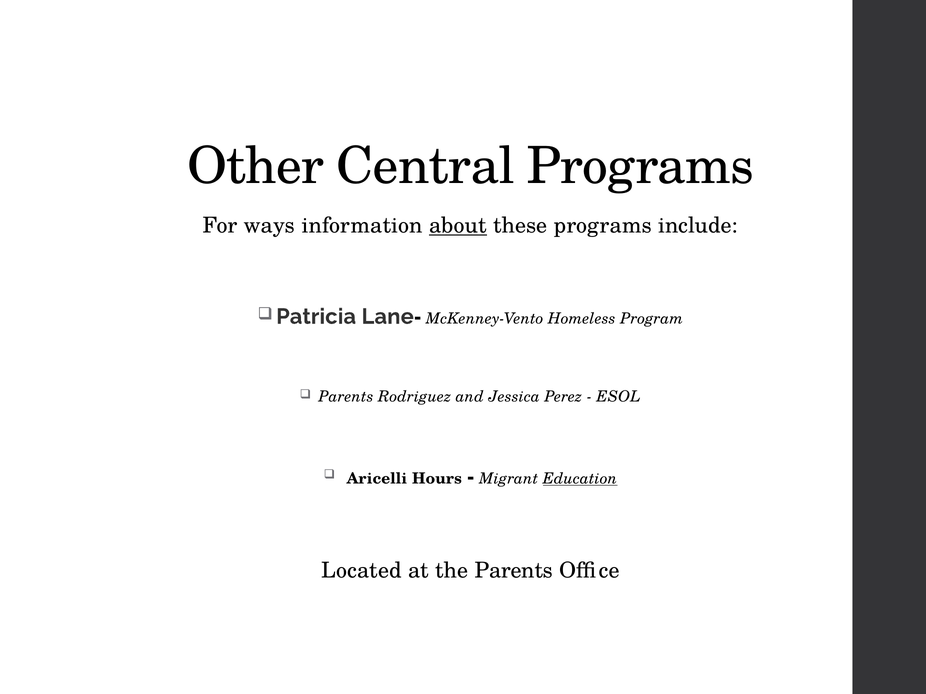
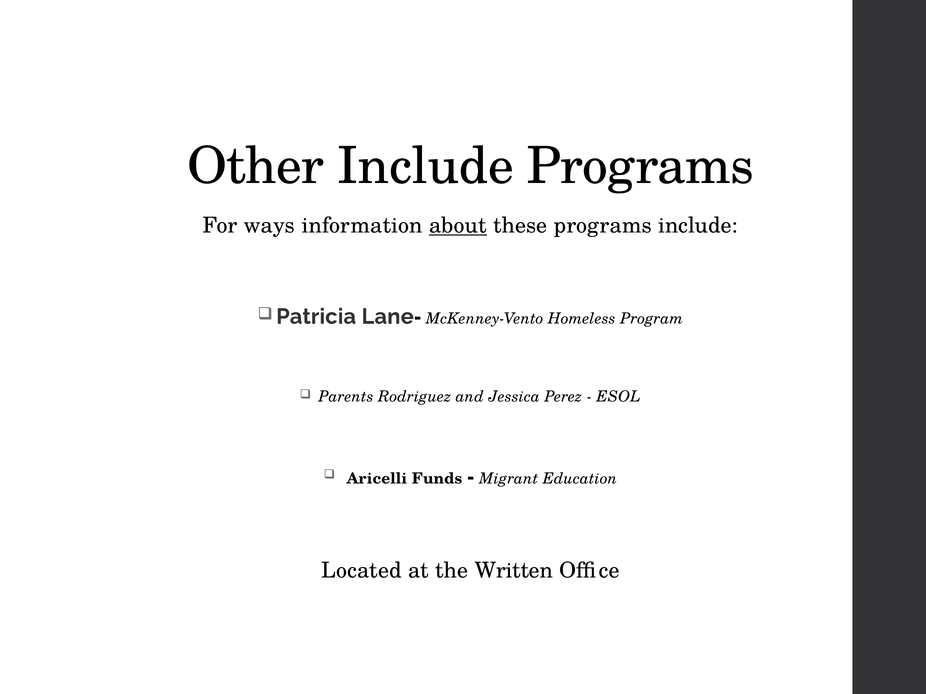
Other Central: Central -> Include (426, 166)
Hours: Hours -> Funds (437, 479)
Education underline: present -> none (580, 479)
the Parents: Parents -> Written (514, 571)
